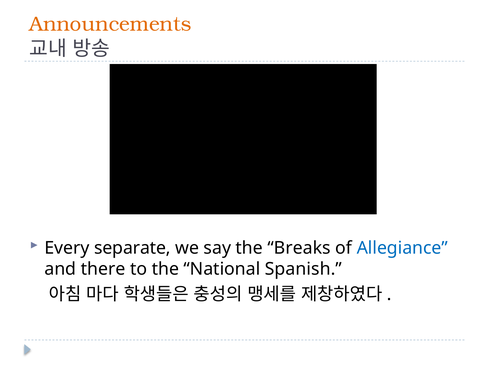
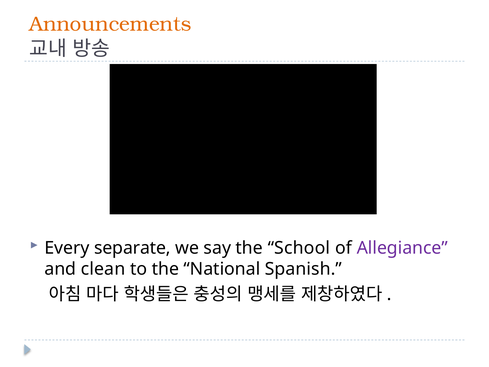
Breaks: Breaks -> School (299, 248)
Allegiance colour: blue -> purple (402, 248)
there: there -> clean (103, 269)
